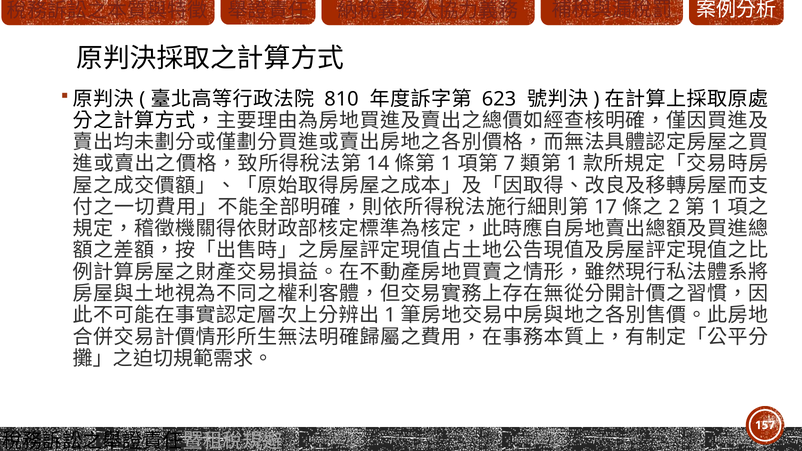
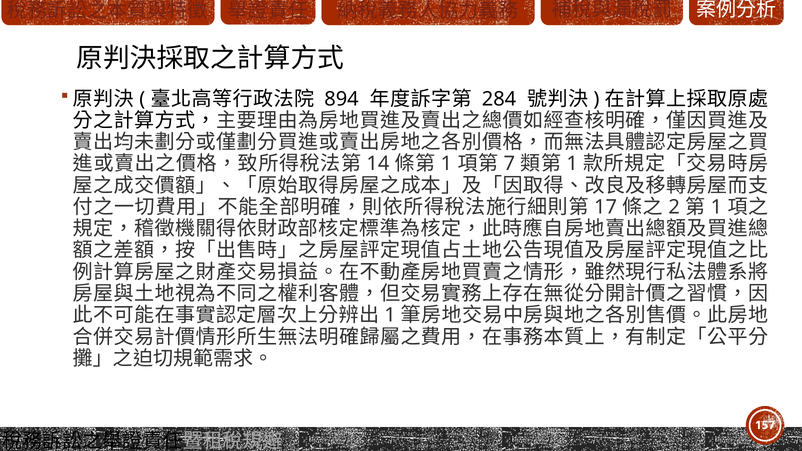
810: 810 -> 894 (342, 99)
623: 623 -> 284 (499, 99)
